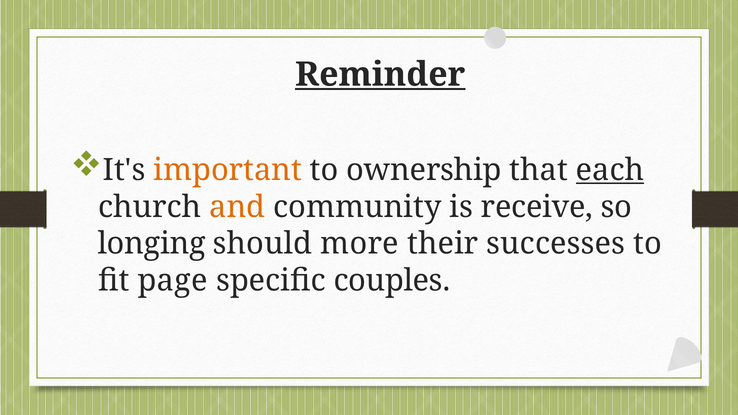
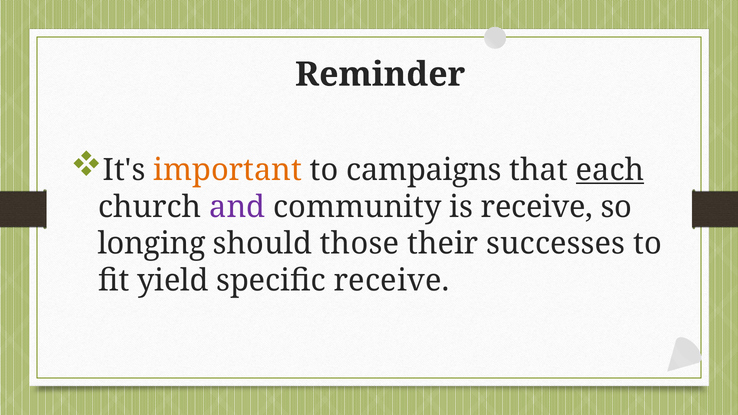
Reminder underline: present -> none (380, 75)
ownership: ownership -> campaigns (424, 170)
and colour: orange -> purple (237, 207)
more: more -> those (360, 244)
page: page -> yield (173, 281)
specific couples: couples -> receive (392, 281)
